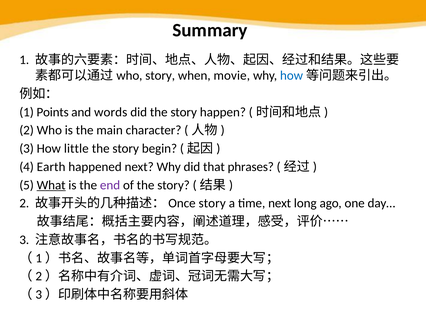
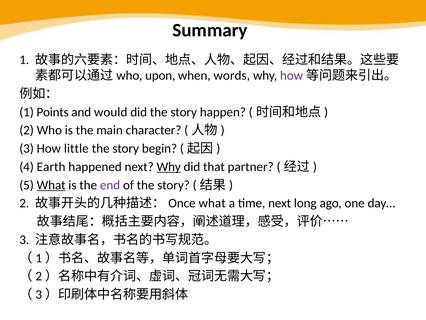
story: story -> upon (160, 76)
movie: movie -> words (232, 76)
how colour: blue -> purple (292, 76)
words: words -> would (111, 112)
Why underline: none -> present (169, 167)
phrases: phrases -> partner (251, 167)
story: story -> what (212, 203)
